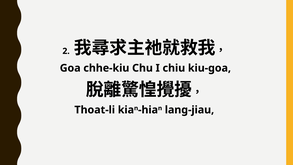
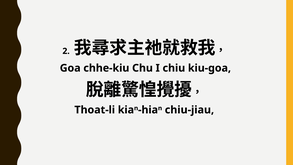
lang-jiau: lang-jiau -> chiu-jiau (189, 110)
